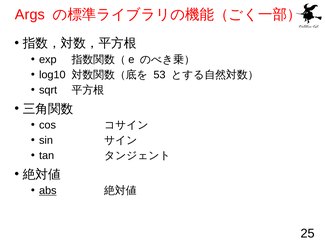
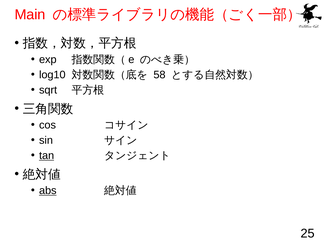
Args: Args -> Main (30, 14)
53: 53 -> 58 (160, 75)
tan underline: none -> present (47, 155)
